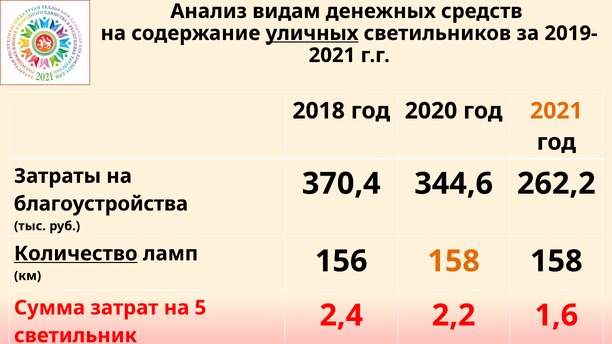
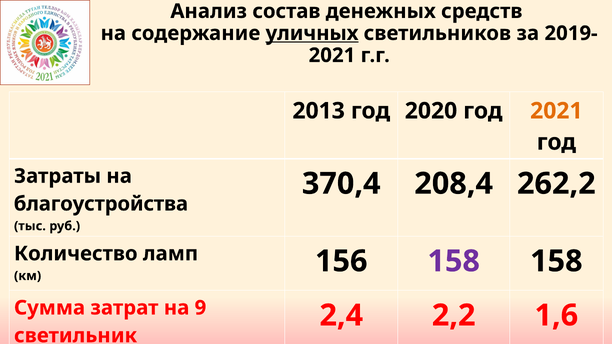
видам: видам -> состав (286, 11)
2018: 2018 -> 2013 (319, 111)
344,6: 344,6 -> 208,4 (454, 184)
Количество underline: present -> none (76, 254)
158 colour: orange -> purple (454, 261)
5: 5 -> 9 (200, 308)
